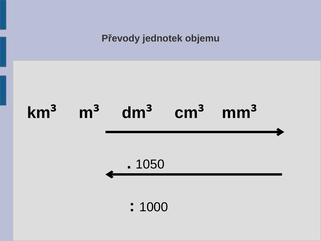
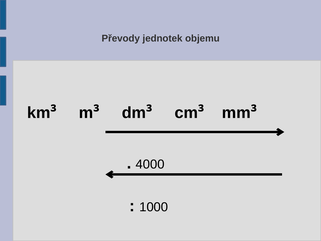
1050: 1050 -> 4000 (150, 164)
